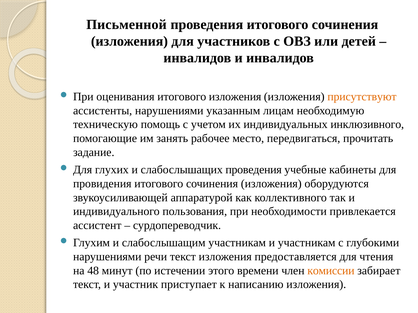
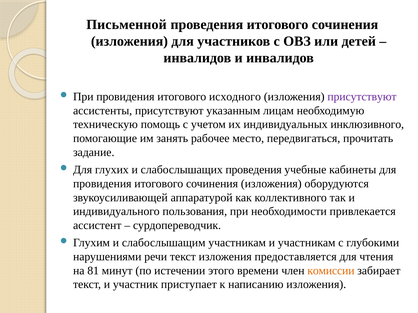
При оценивания: оценивания -> провидения (125, 97)
итогового изложения: изложения -> исходного (235, 97)
присутствуют colour: orange -> purple (362, 97)
ассистенты нарушениями: нарушениями -> присутствуют (169, 111)
48: 48 -> 81 (93, 271)
